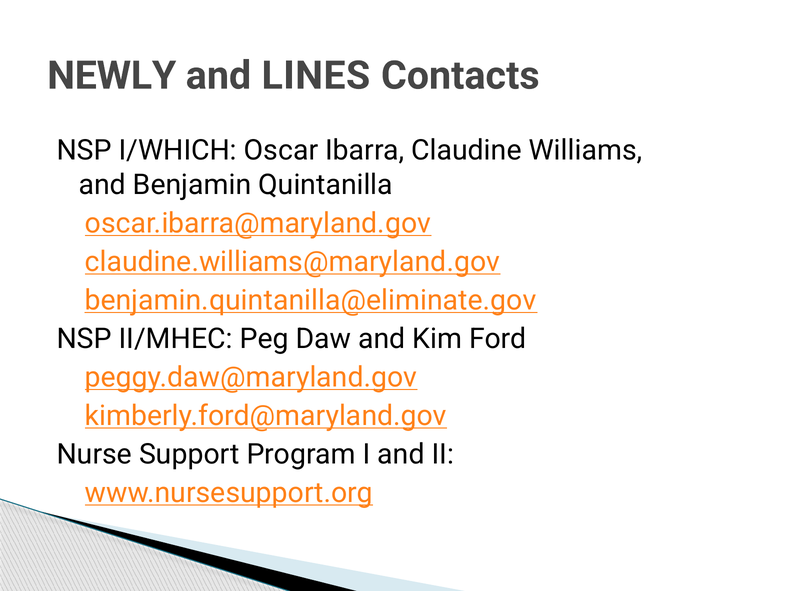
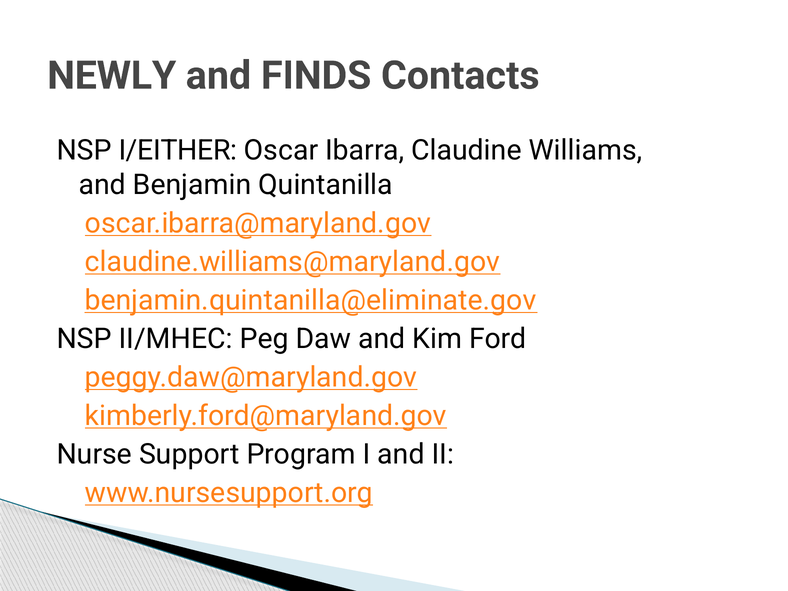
LINES: LINES -> FINDS (316, 76)
I/WHICH: I/WHICH -> I/EITHER (178, 151)
